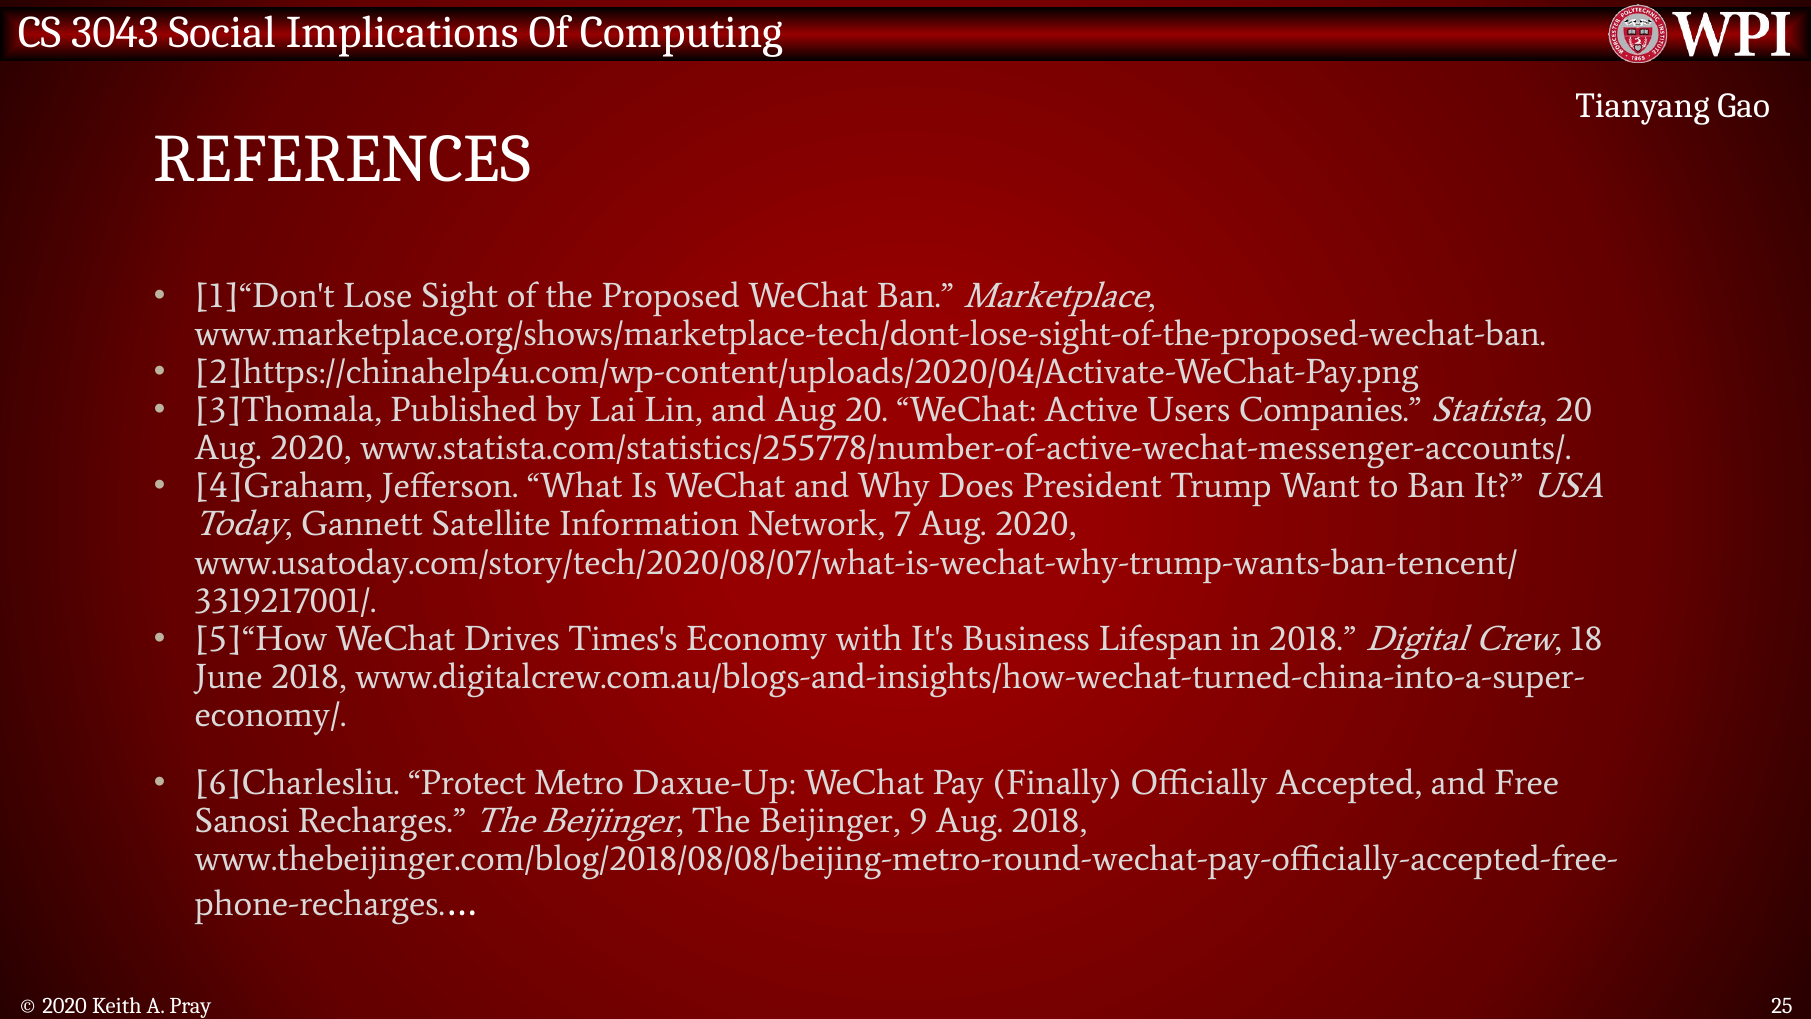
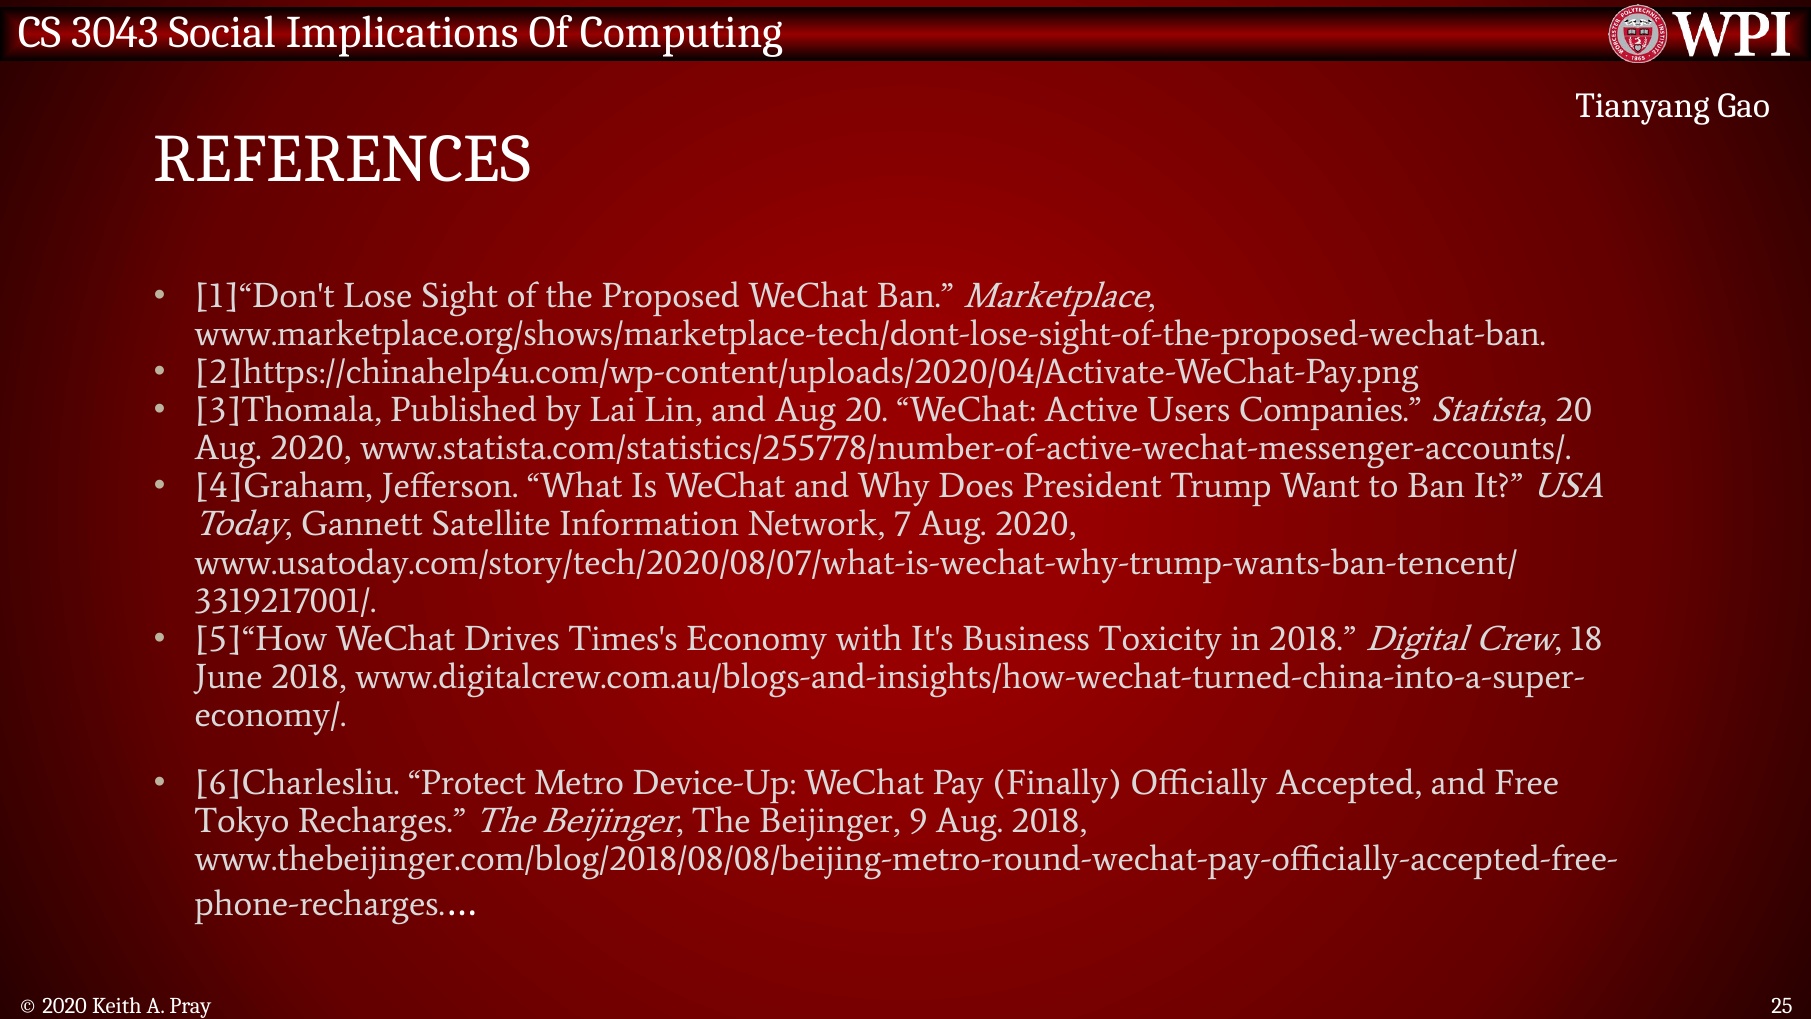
Lifespan: Lifespan -> Toxicity (1160, 638)
Daxue-Up: Daxue-Up -> Device-Up (714, 783)
Sanosi: Sanosi -> Tokyo (242, 821)
